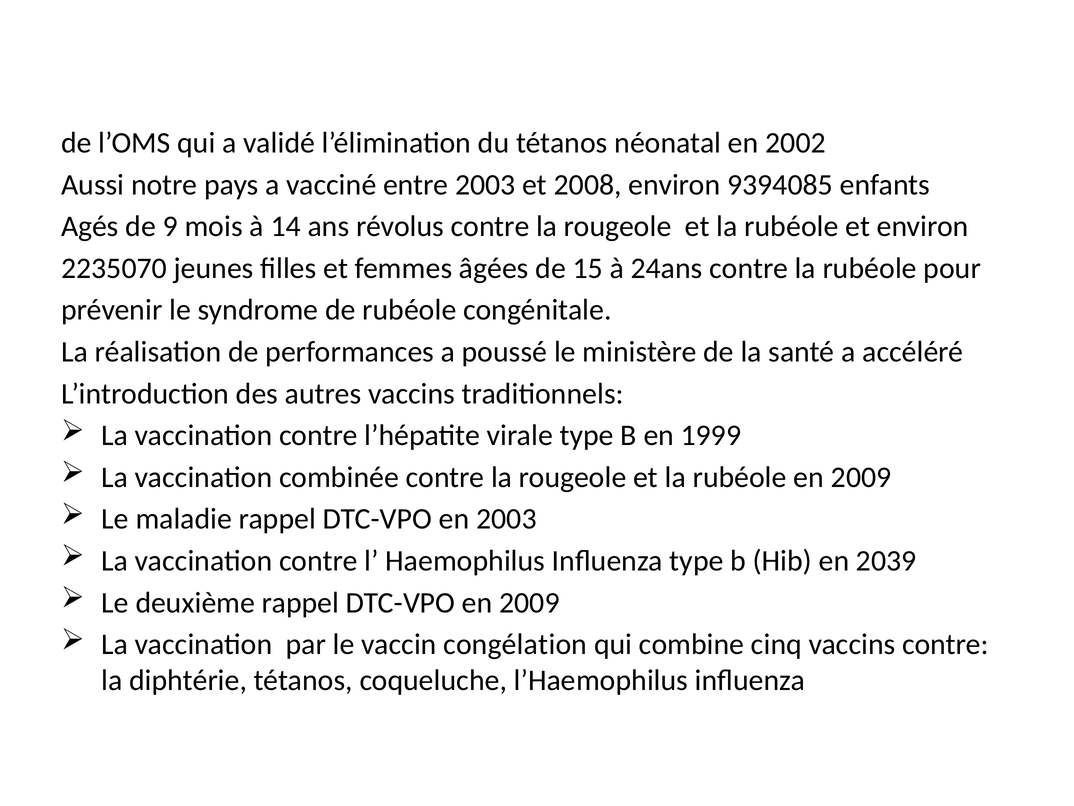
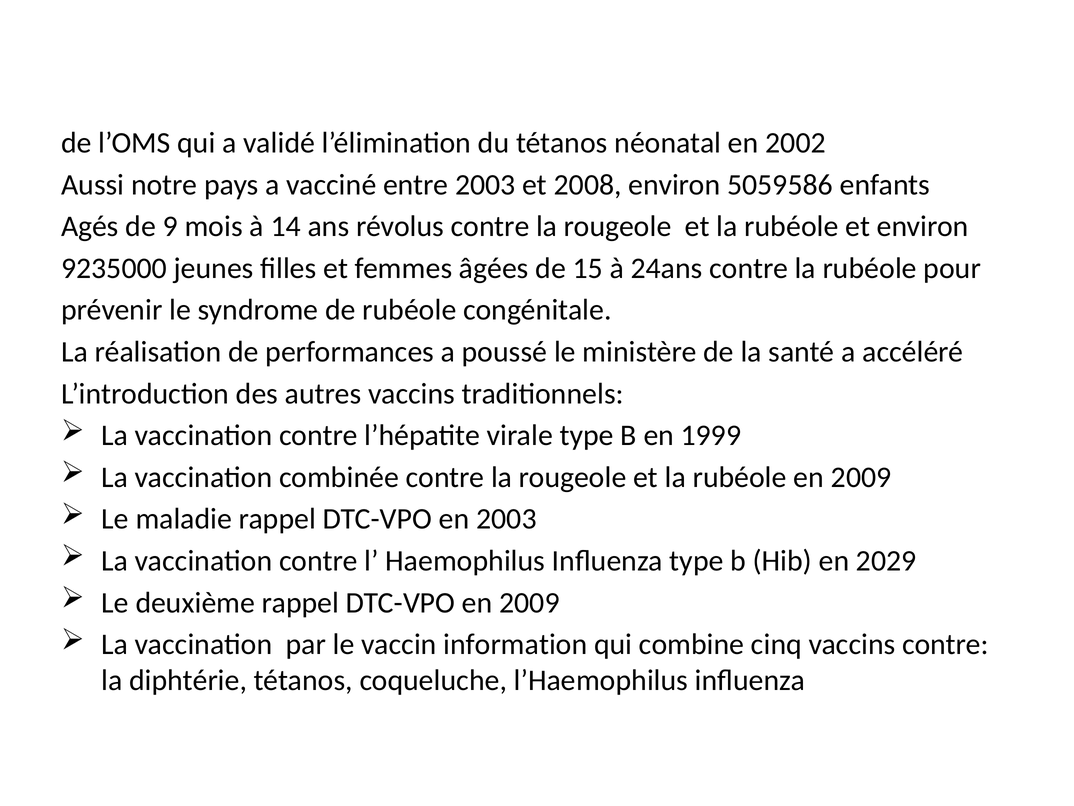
9394085: 9394085 -> 5059586 (780, 185)
2235070: 2235070 -> 9235000 (114, 268)
2039: 2039 -> 2029 (886, 561)
congélation: congélation -> information (515, 644)
